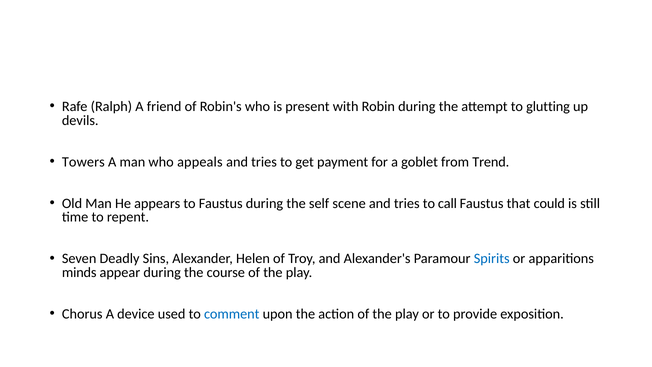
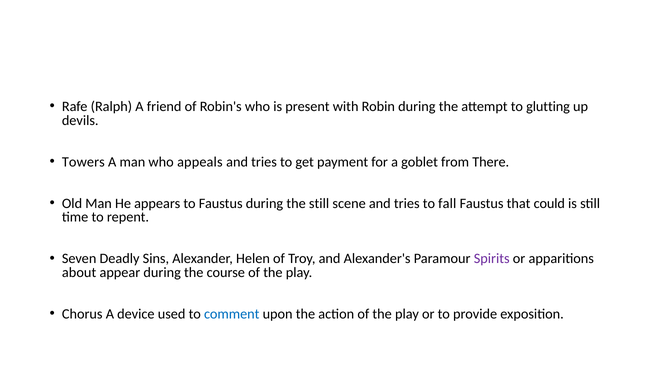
Trend: Trend -> There (491, 162)
the self: self -> still (319, 203)
call: call -> fall (447, 203)
Spirits colour: blue -> purple (492, 259)
minds: minds -> about (79, 272)
